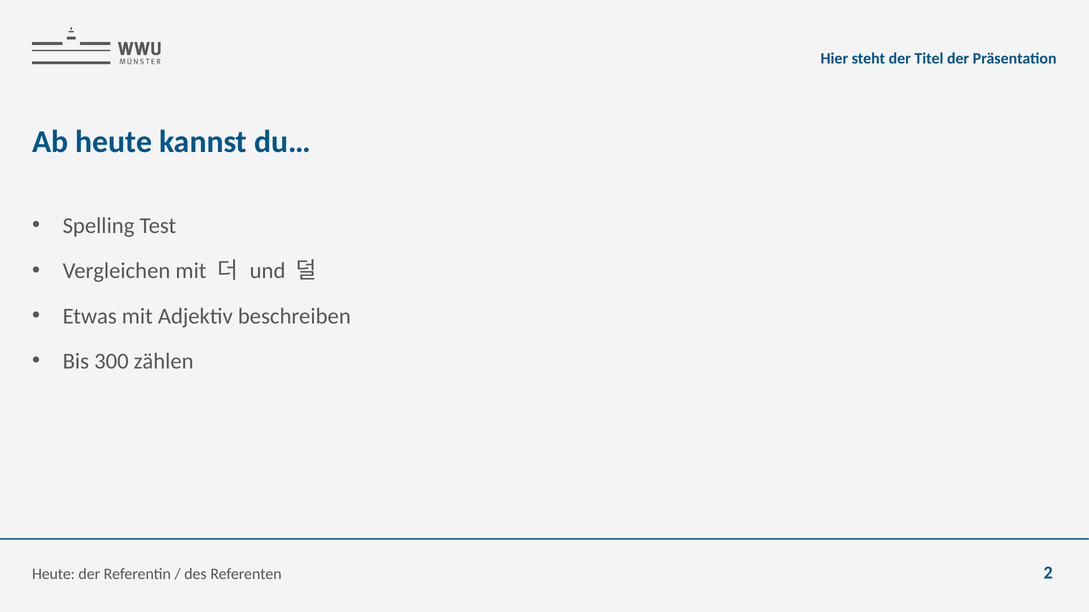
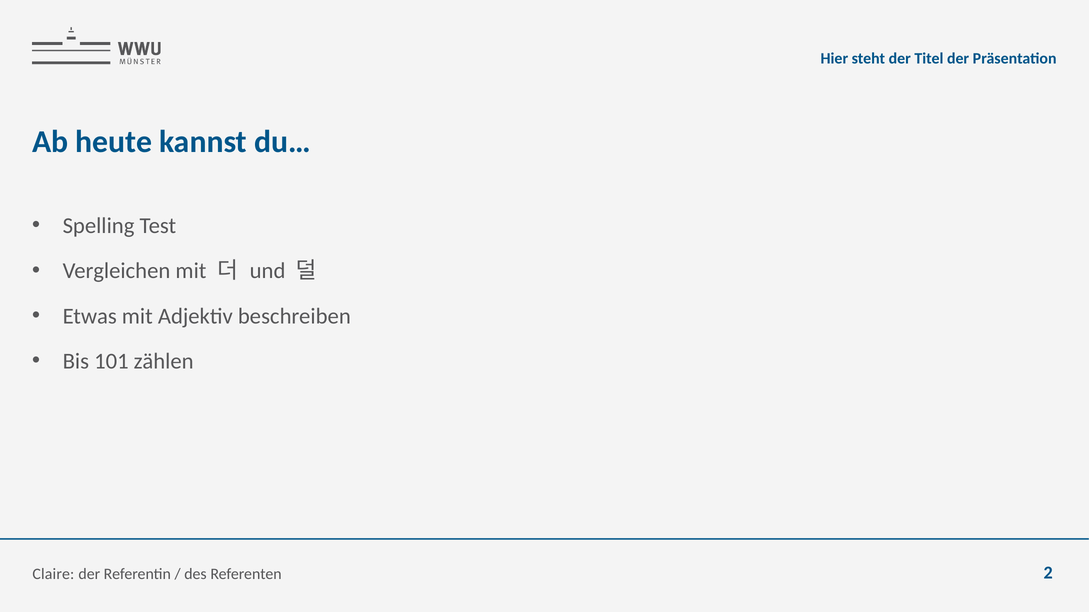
300: 300 -> 101 (111, 361)
Heute: Heute -> Claire (53, 574)
